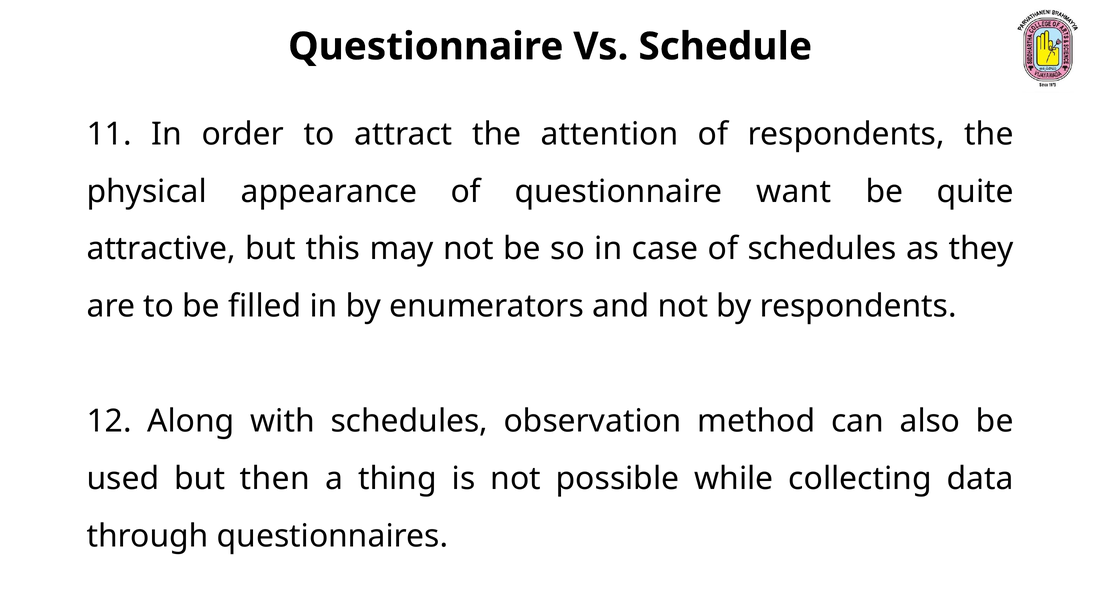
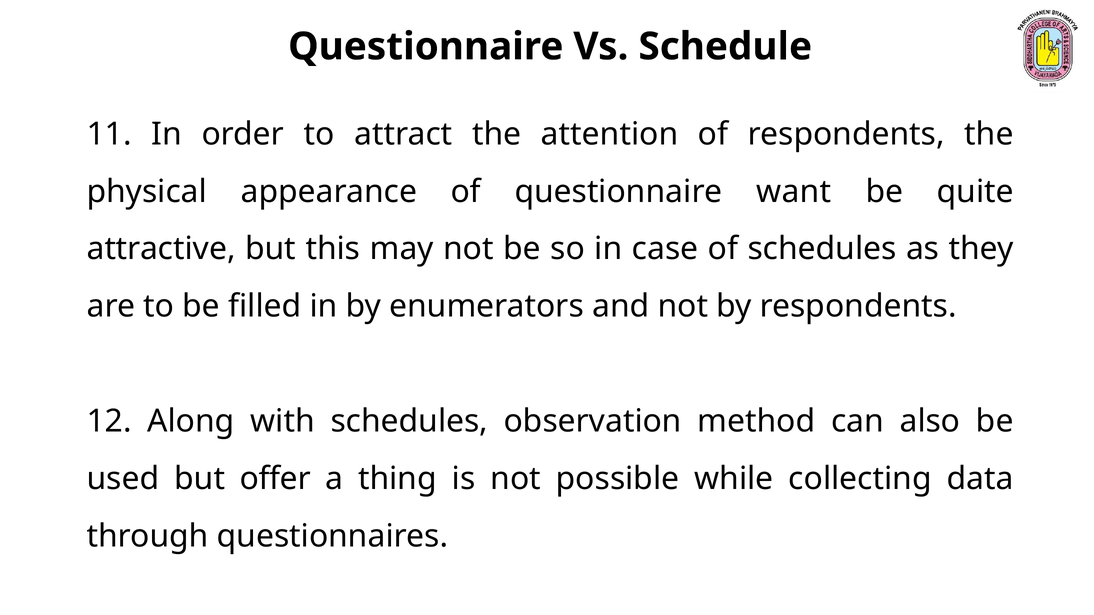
then: then -> offer (275, 479)
